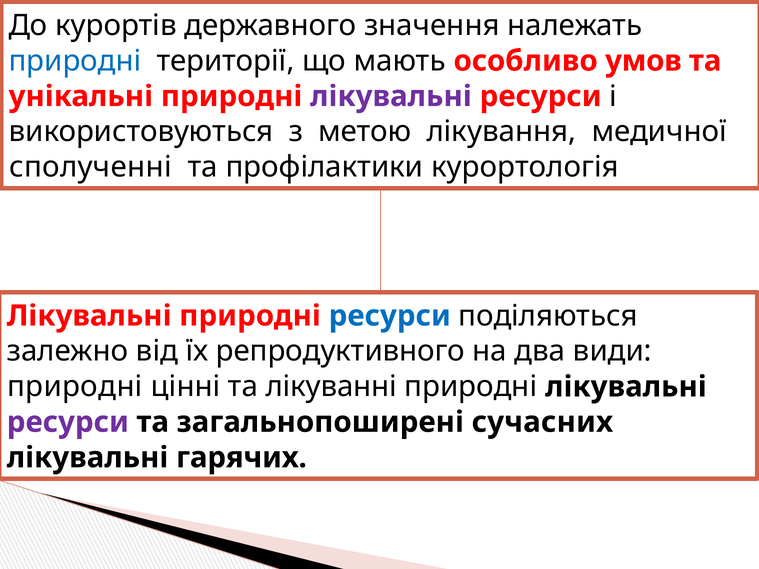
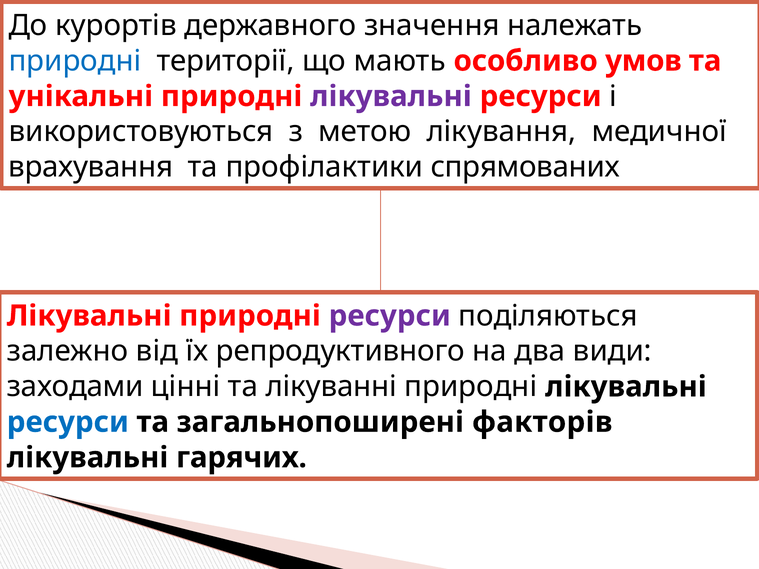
сполученні: сполученні -> врахування (91, 167)
курортологія: курортологія -> спрямованих (525, 167)
ресурси colour: blue -> purple (390, 316)
природні: природні -> заходами (75, 387)
ресурси colour: purple -> blue (68, 422)
сучасних: сучасних -> факторів (542, 422)
